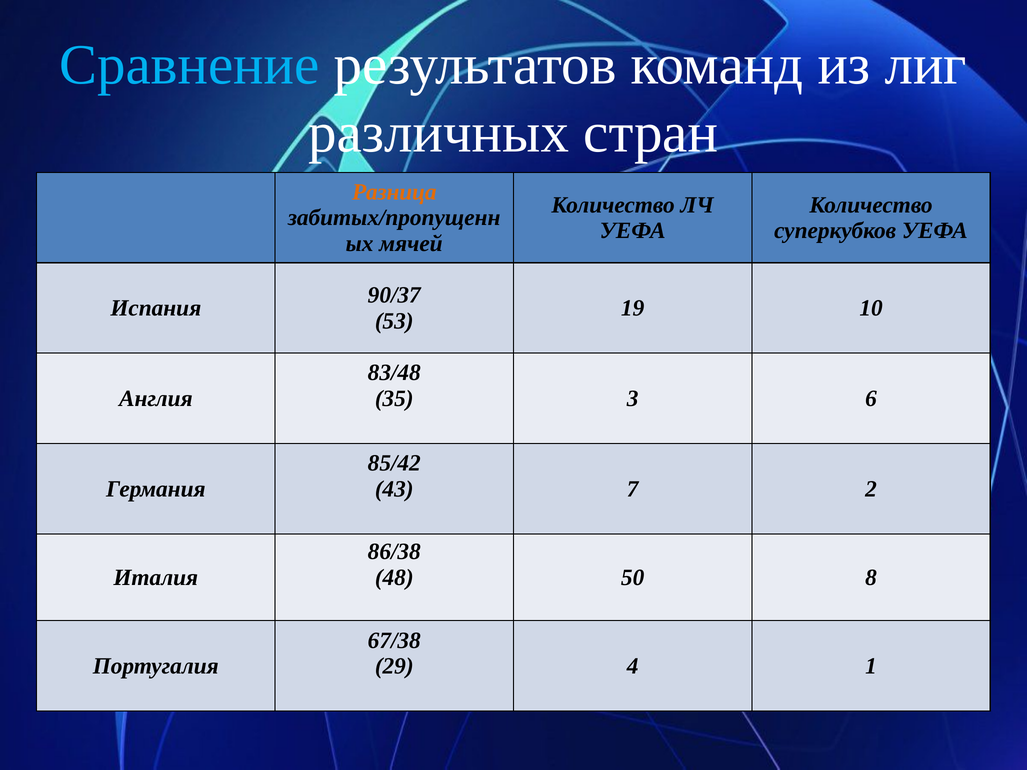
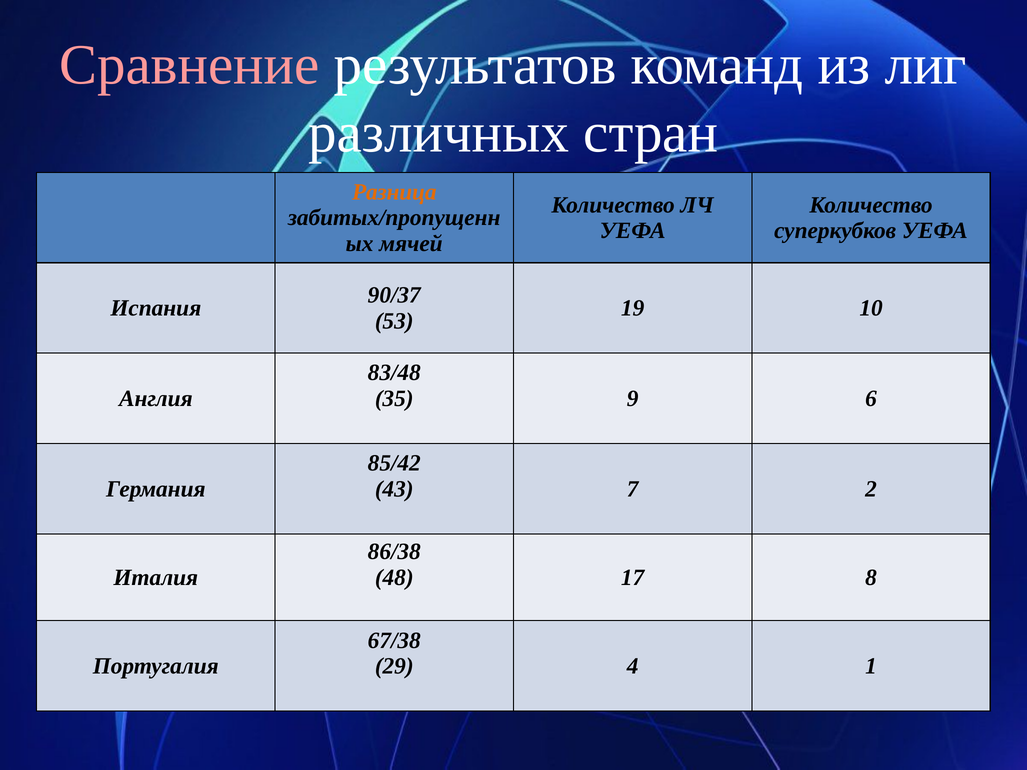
Сравнение colour: light blue -> pink (189, 65)
3: 3 -> 9 (633, 399)
50: 50 -> 17 (633, 578)
